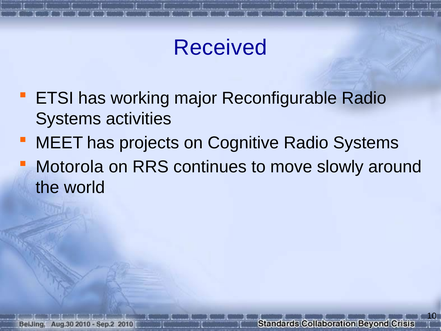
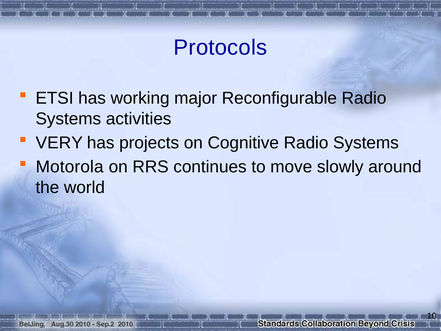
Received: Received -> Protocols (220, 47)
MEET: MEET -> VERY (59, 143)
